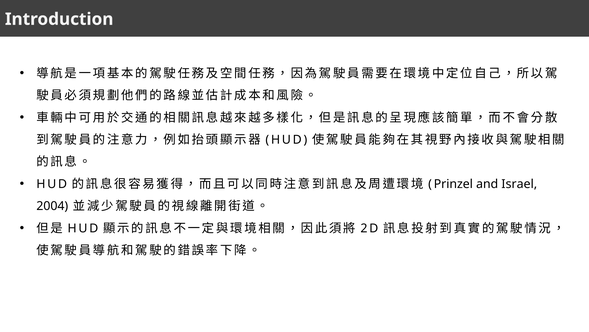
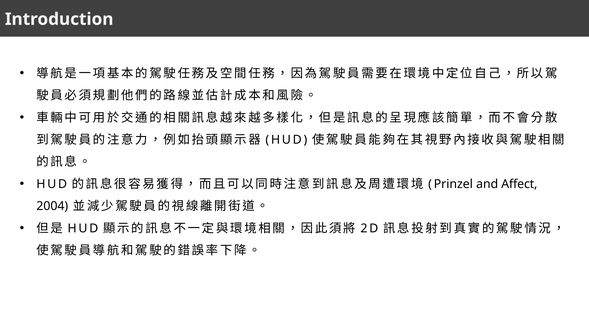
Israel: Israel -> Affect (519, 184)
